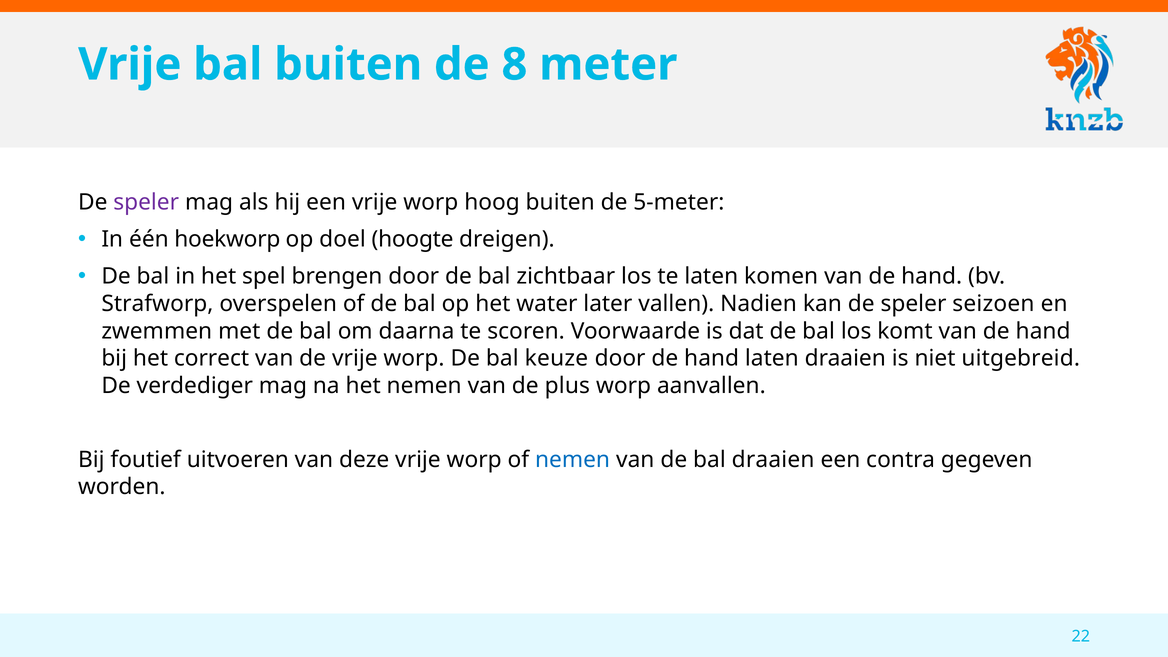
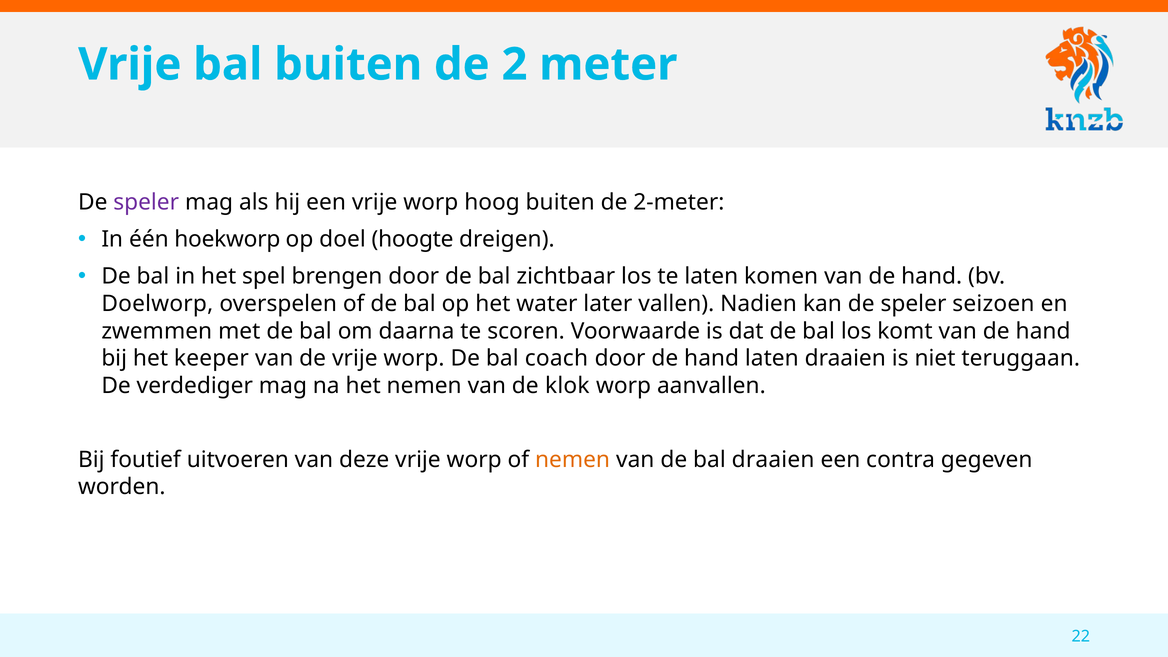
8: 8 -> 2 (514, 65)
5-meter: 5-meter -> 2-meter (679, 202)
Strafworp: Strafworp -> Doelworp (157, 304)
correct: correct -> keeper (211, 358)
keuze: keuze -> coach (556, 358)
uitgebreid: uitgebreid -> teruggaan (1021, 358)
plus: plus -> klok (567, 386)
nemen colour: blue -> orange (573, 460)
